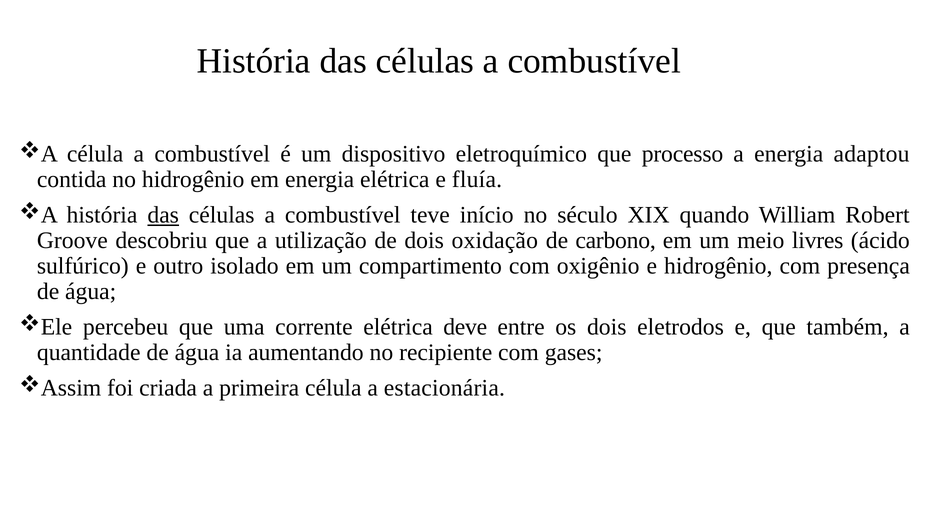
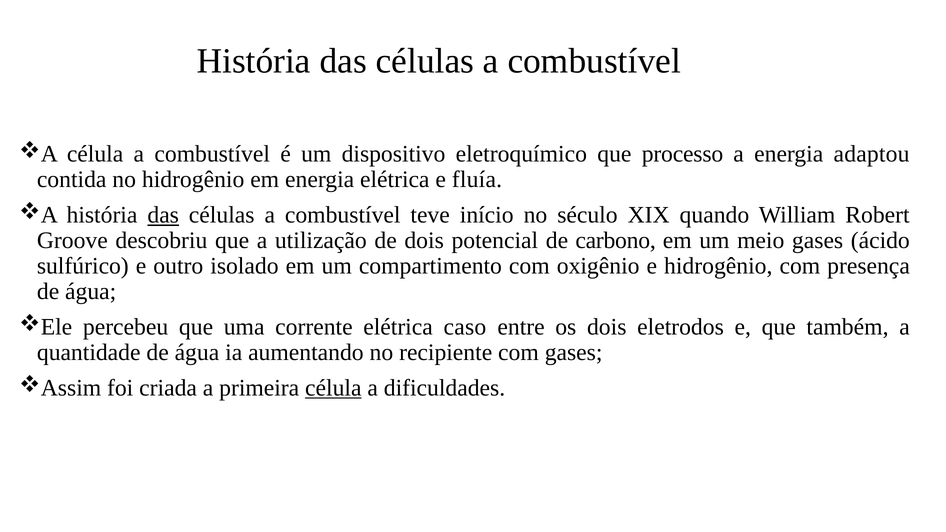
oxidação: oxidação -> potencial (495, 241)
meio livres: livres -> gases (818, 241)
deve: deve -> caso (465, 327)
célula underline: none -> present (333, 388)
estacionária: estacionária -> dificuldades (444, 388)
